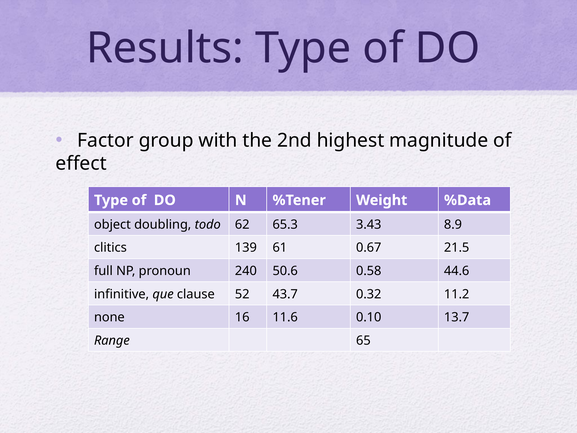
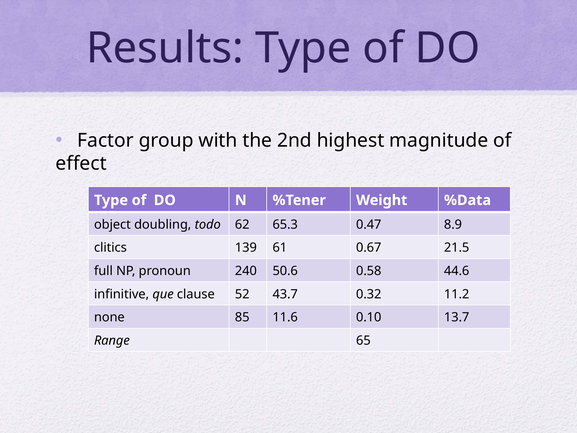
3.43: 3.43 -> 0.47 (369, 224)
16: 16 -> 85 (242, 317)
